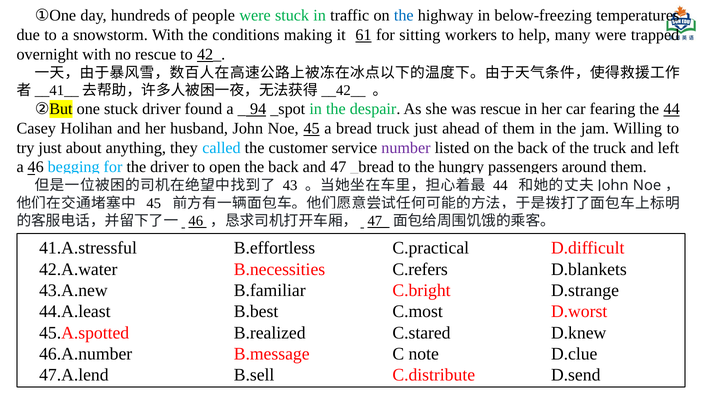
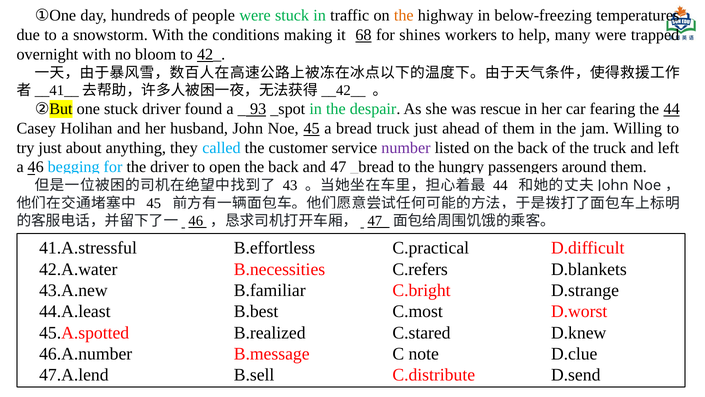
the colour: blue -> orange (404, 15)
61: 61 -> 68 (363, 35)
sitting: sitting -> shines (420, 35)
no rescue: rescue -> bloom (156, 54)
94: 94 -> 93 (258, 109)
